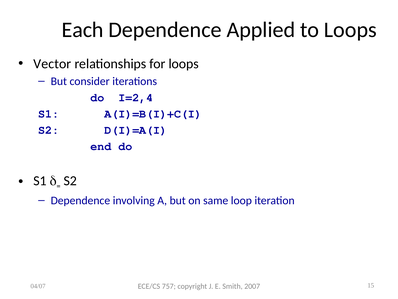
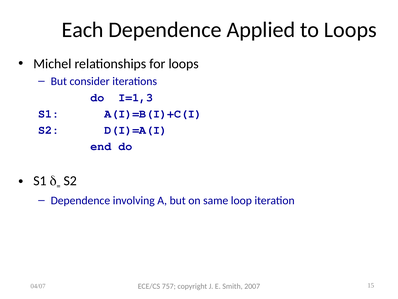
Vector: Vector -> Michel (52, 64)
I=2,4: I=2,4 -> I=1,3 (136, 97)
